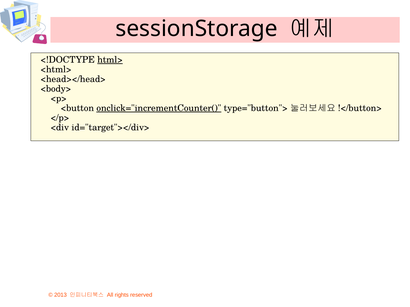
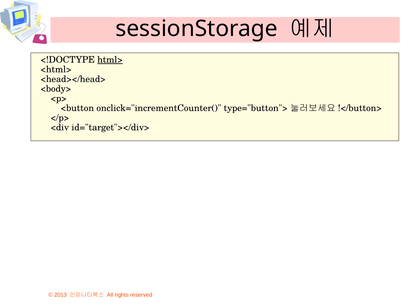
onclick="incrementCounter( underline: present -> none (159, 108)
